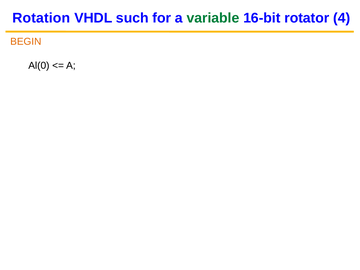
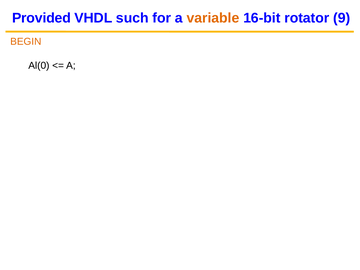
Rotation: Rotation -> Provided (41, 18)
variable colour: green -> orange (213, 18)
4: 4 -> 9 (342, 18)
